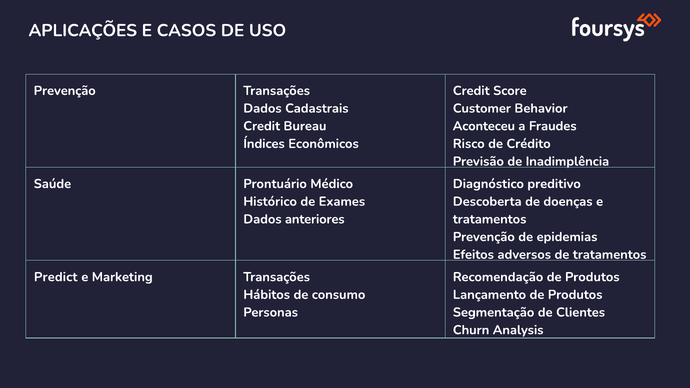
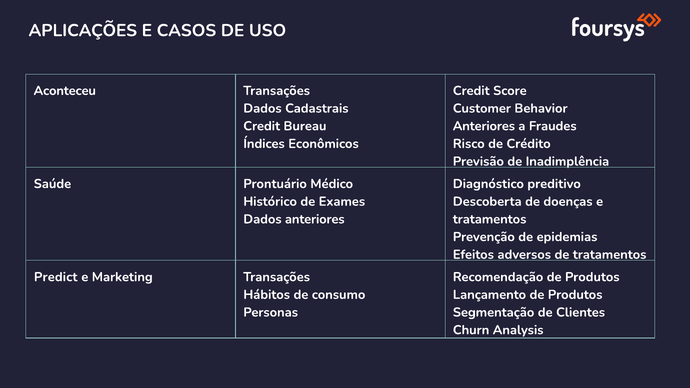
Prevenção: Prevenção -> Aconteceu (65, 91)
Aconteceu: Aconteceu -> Anteriores (484, 126)
